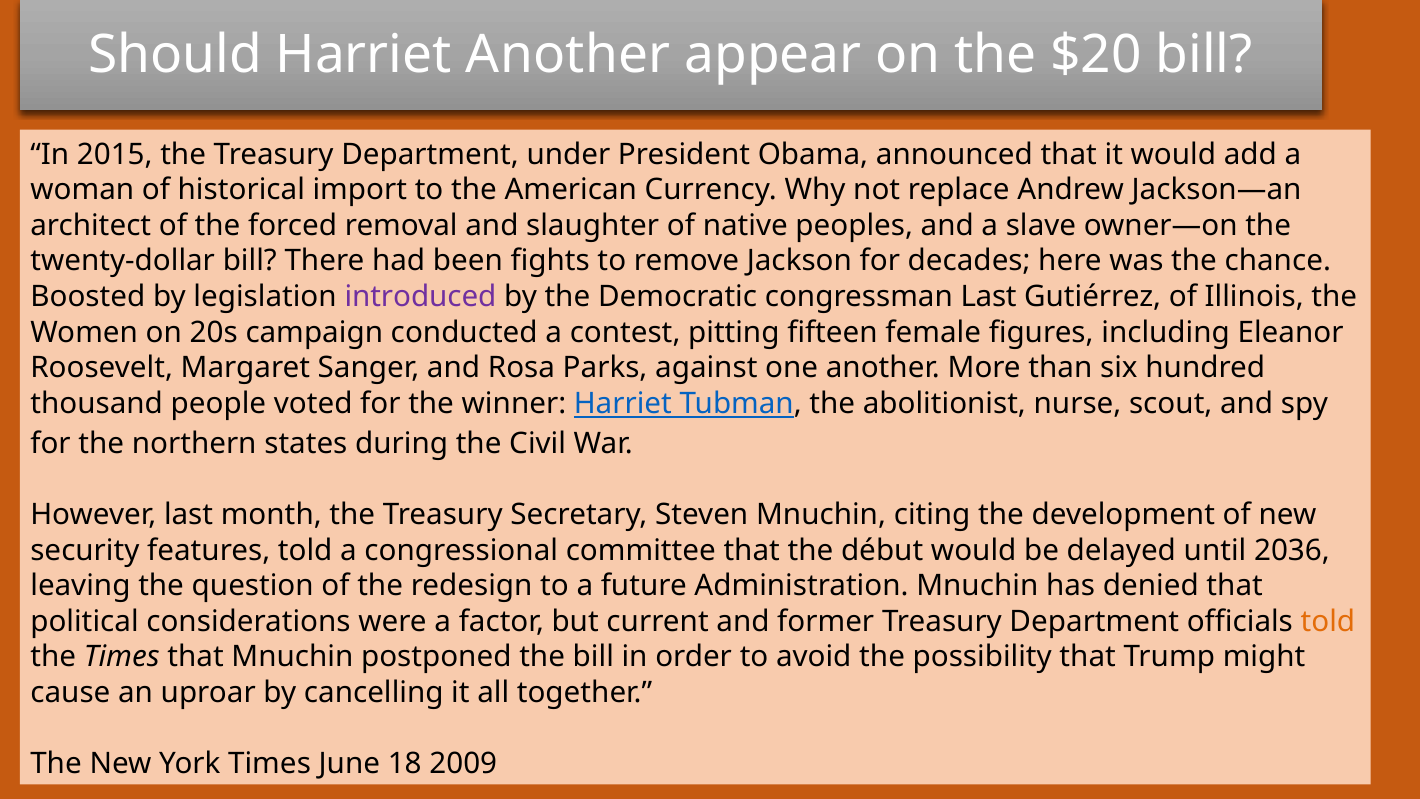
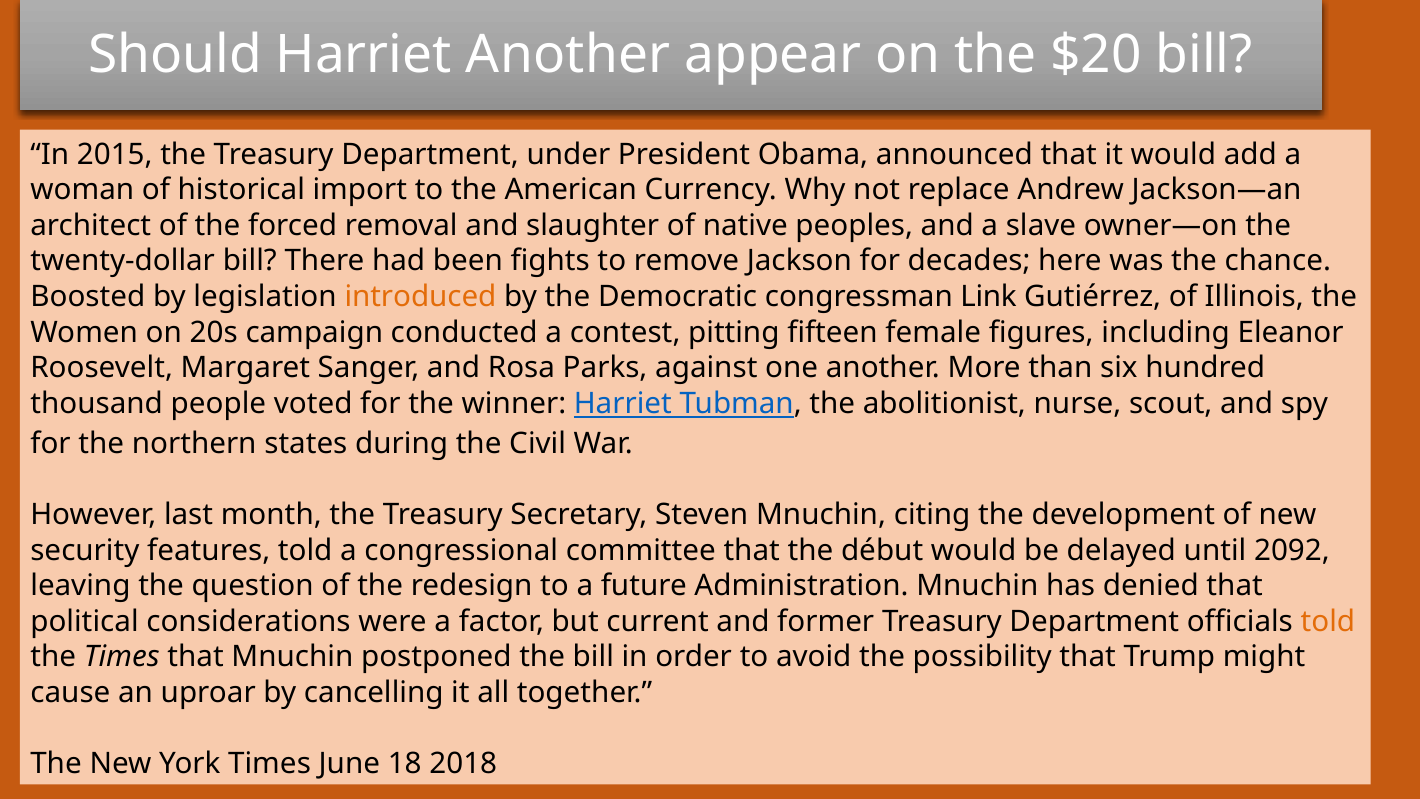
introduced colour: purple -> orange (420, 297)
congressman Last: Last -> Link (989, 297)
2036: 2036 -> 2092 (1292, 550)
2009: 2009 -> 2018 (463, 763)
